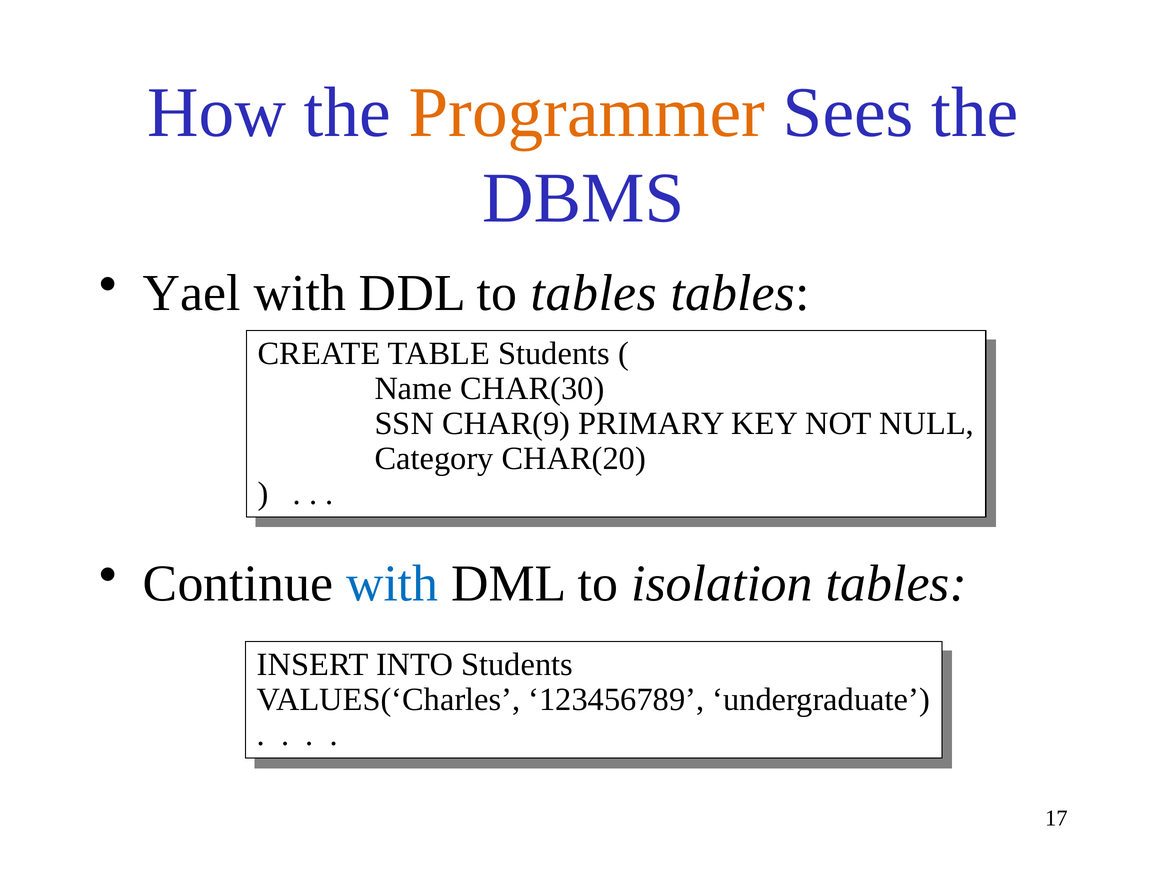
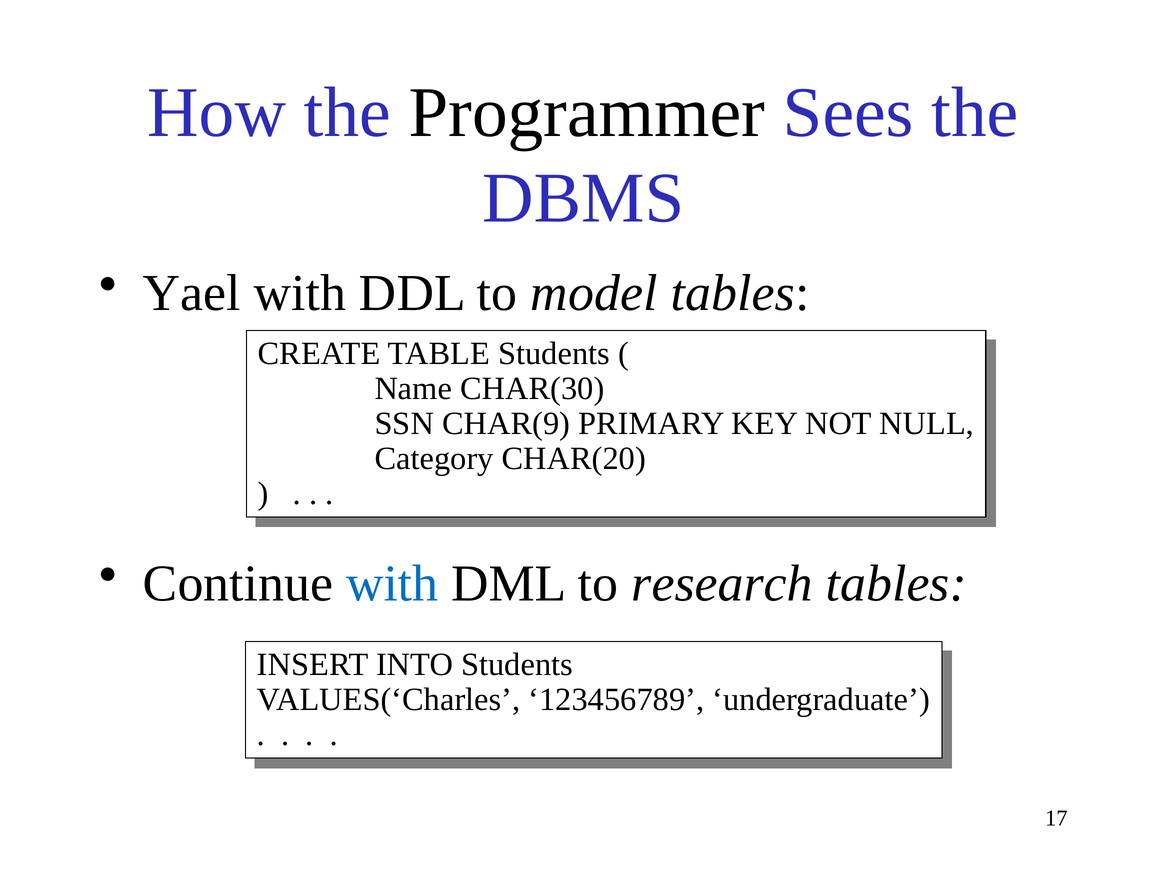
Programmer colour: orange -> black (587, 113)
to tables: tables -> model (594, 293)
isolation: isolation -> research (722, 584)
